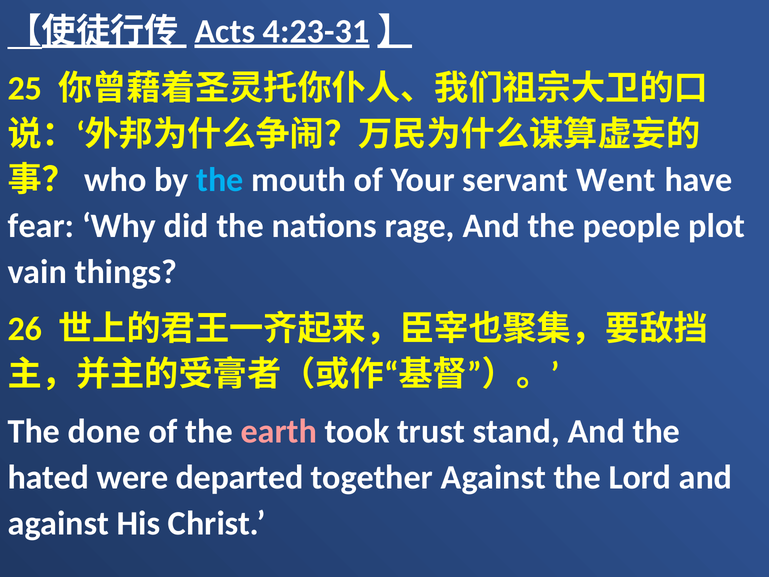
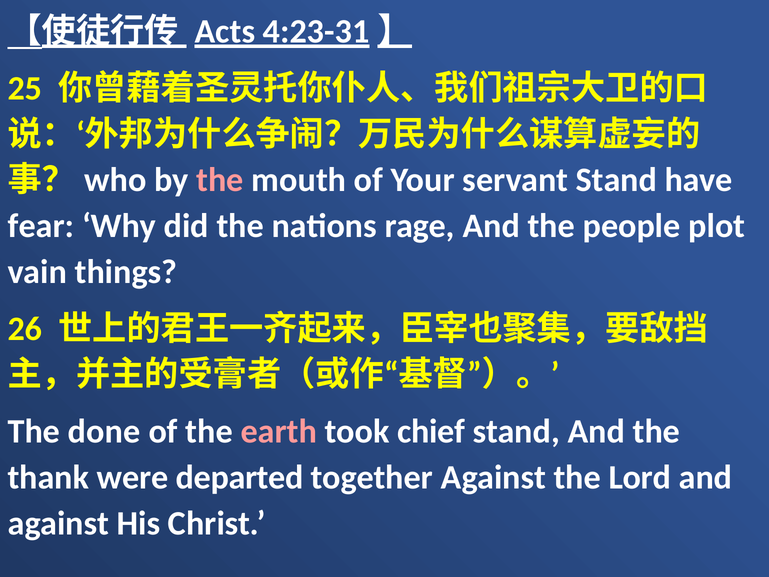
the colour: light blue -> pink (220, 180)
servant Went: Went -> Stand (616, 180)
trust: trust -> chief (431, 431)
hated: hated -> thank (48, 477)
